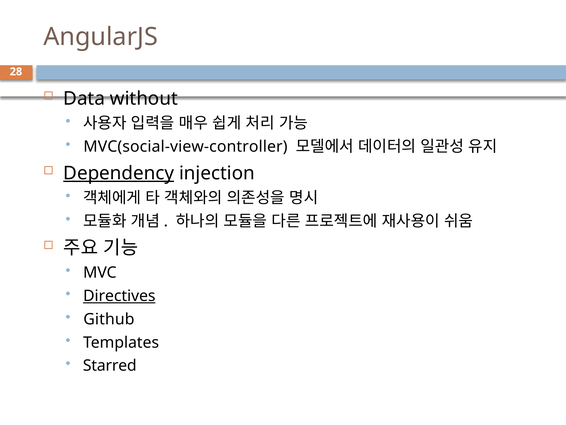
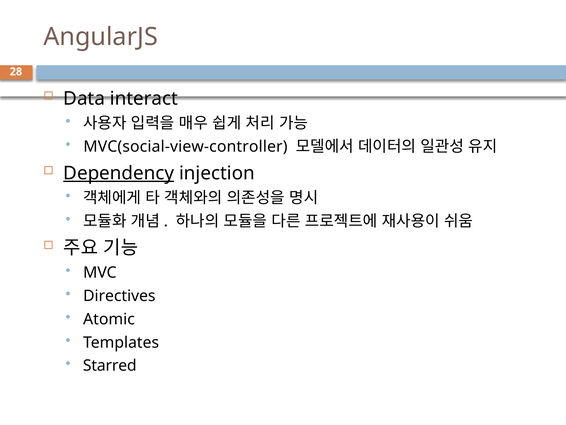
without: without -> interact (144, 98)
Directives underline: present -> none (119, 296)
Github: Github -> Atomic (109, 319)
